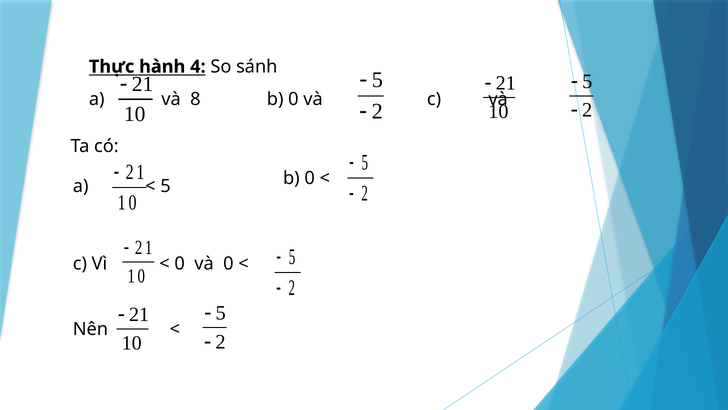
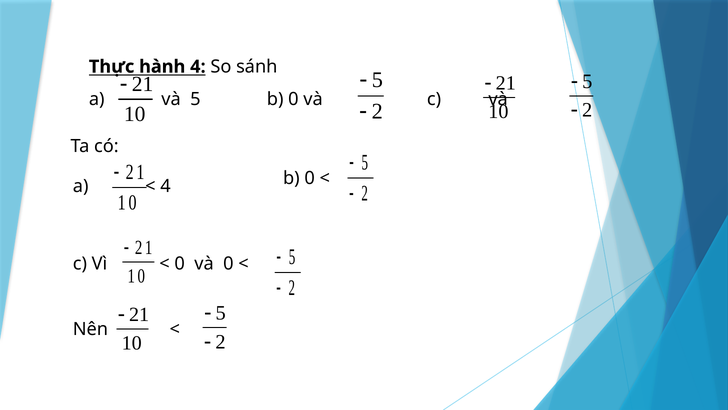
và 8: 8 -> 5 (195, 99)
5: 5 -> 4 (165, 186)
